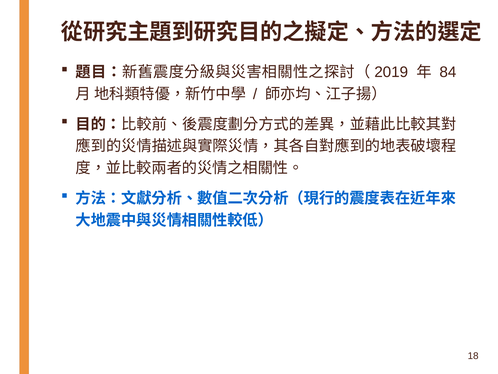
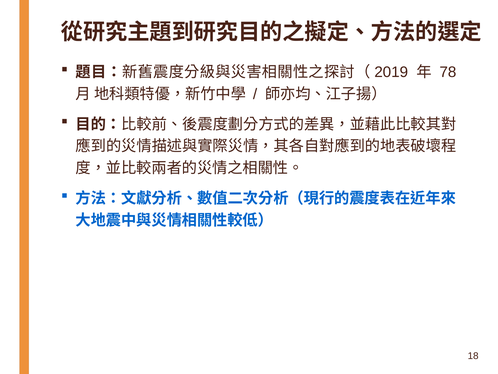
84: 84 -> 78 (448, 72)
